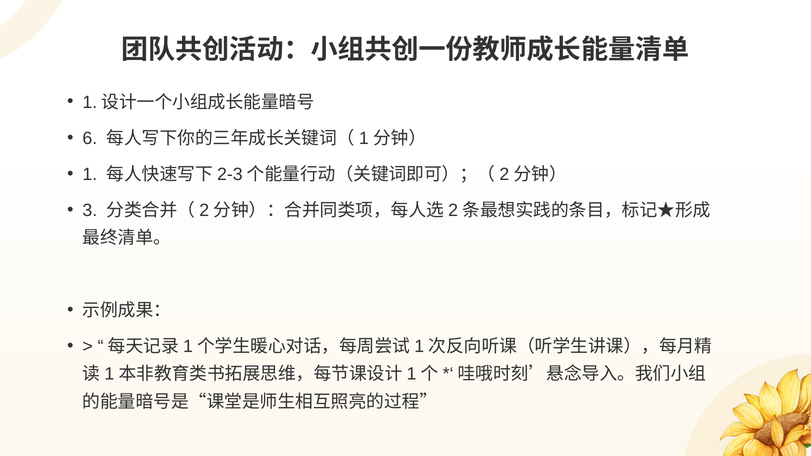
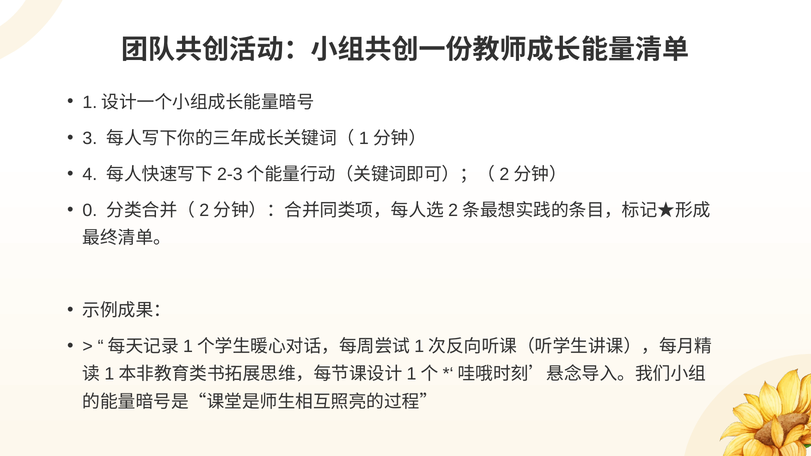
6: 6 -> 3 (90, 138)
1: 1 -> 4 (90, 174)
3: 3 -> 0 (90, 211)
